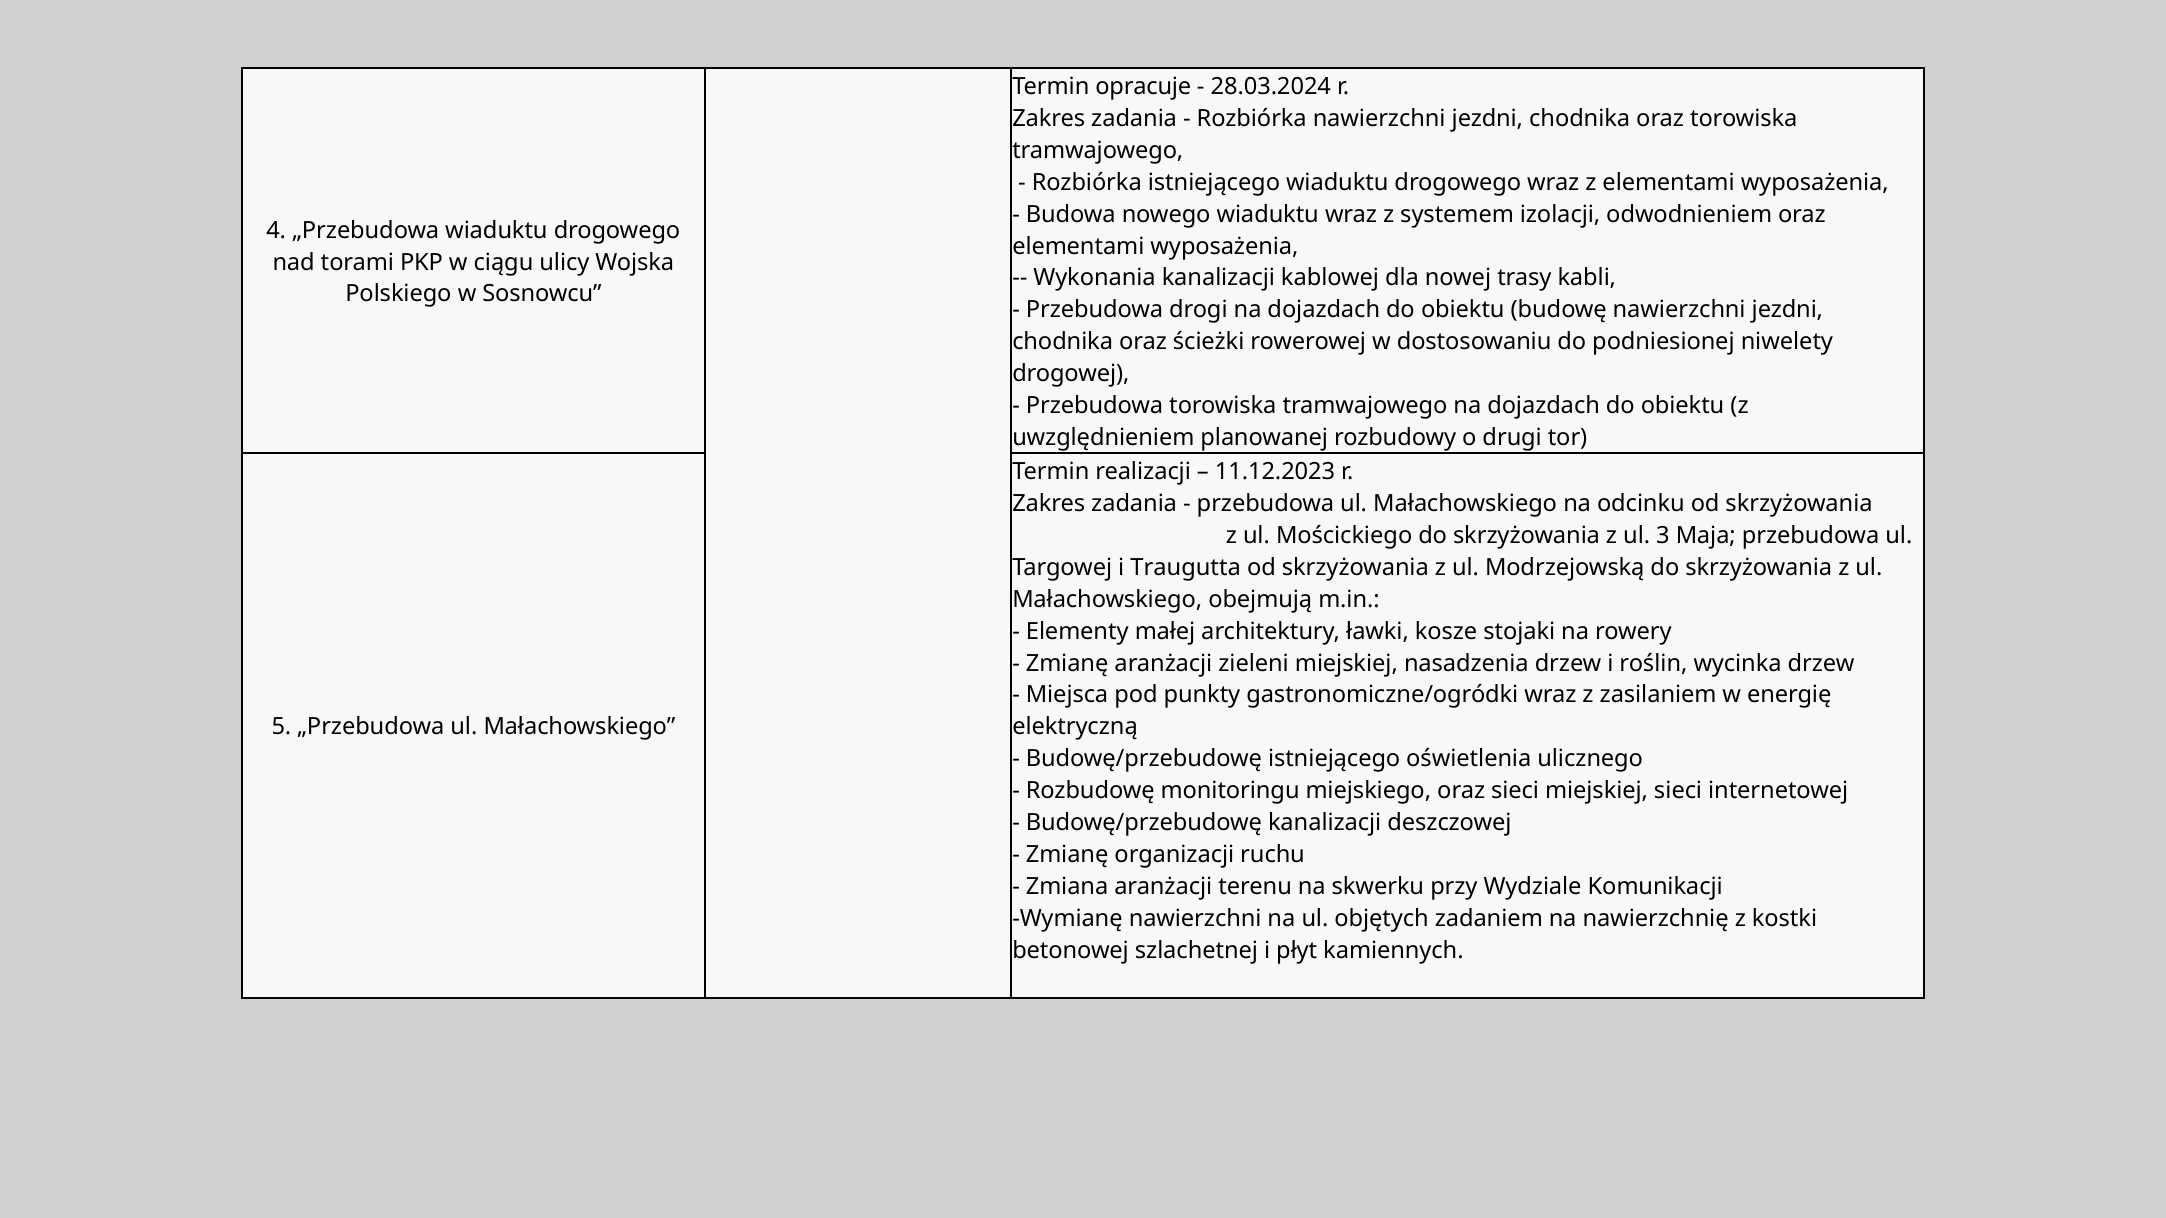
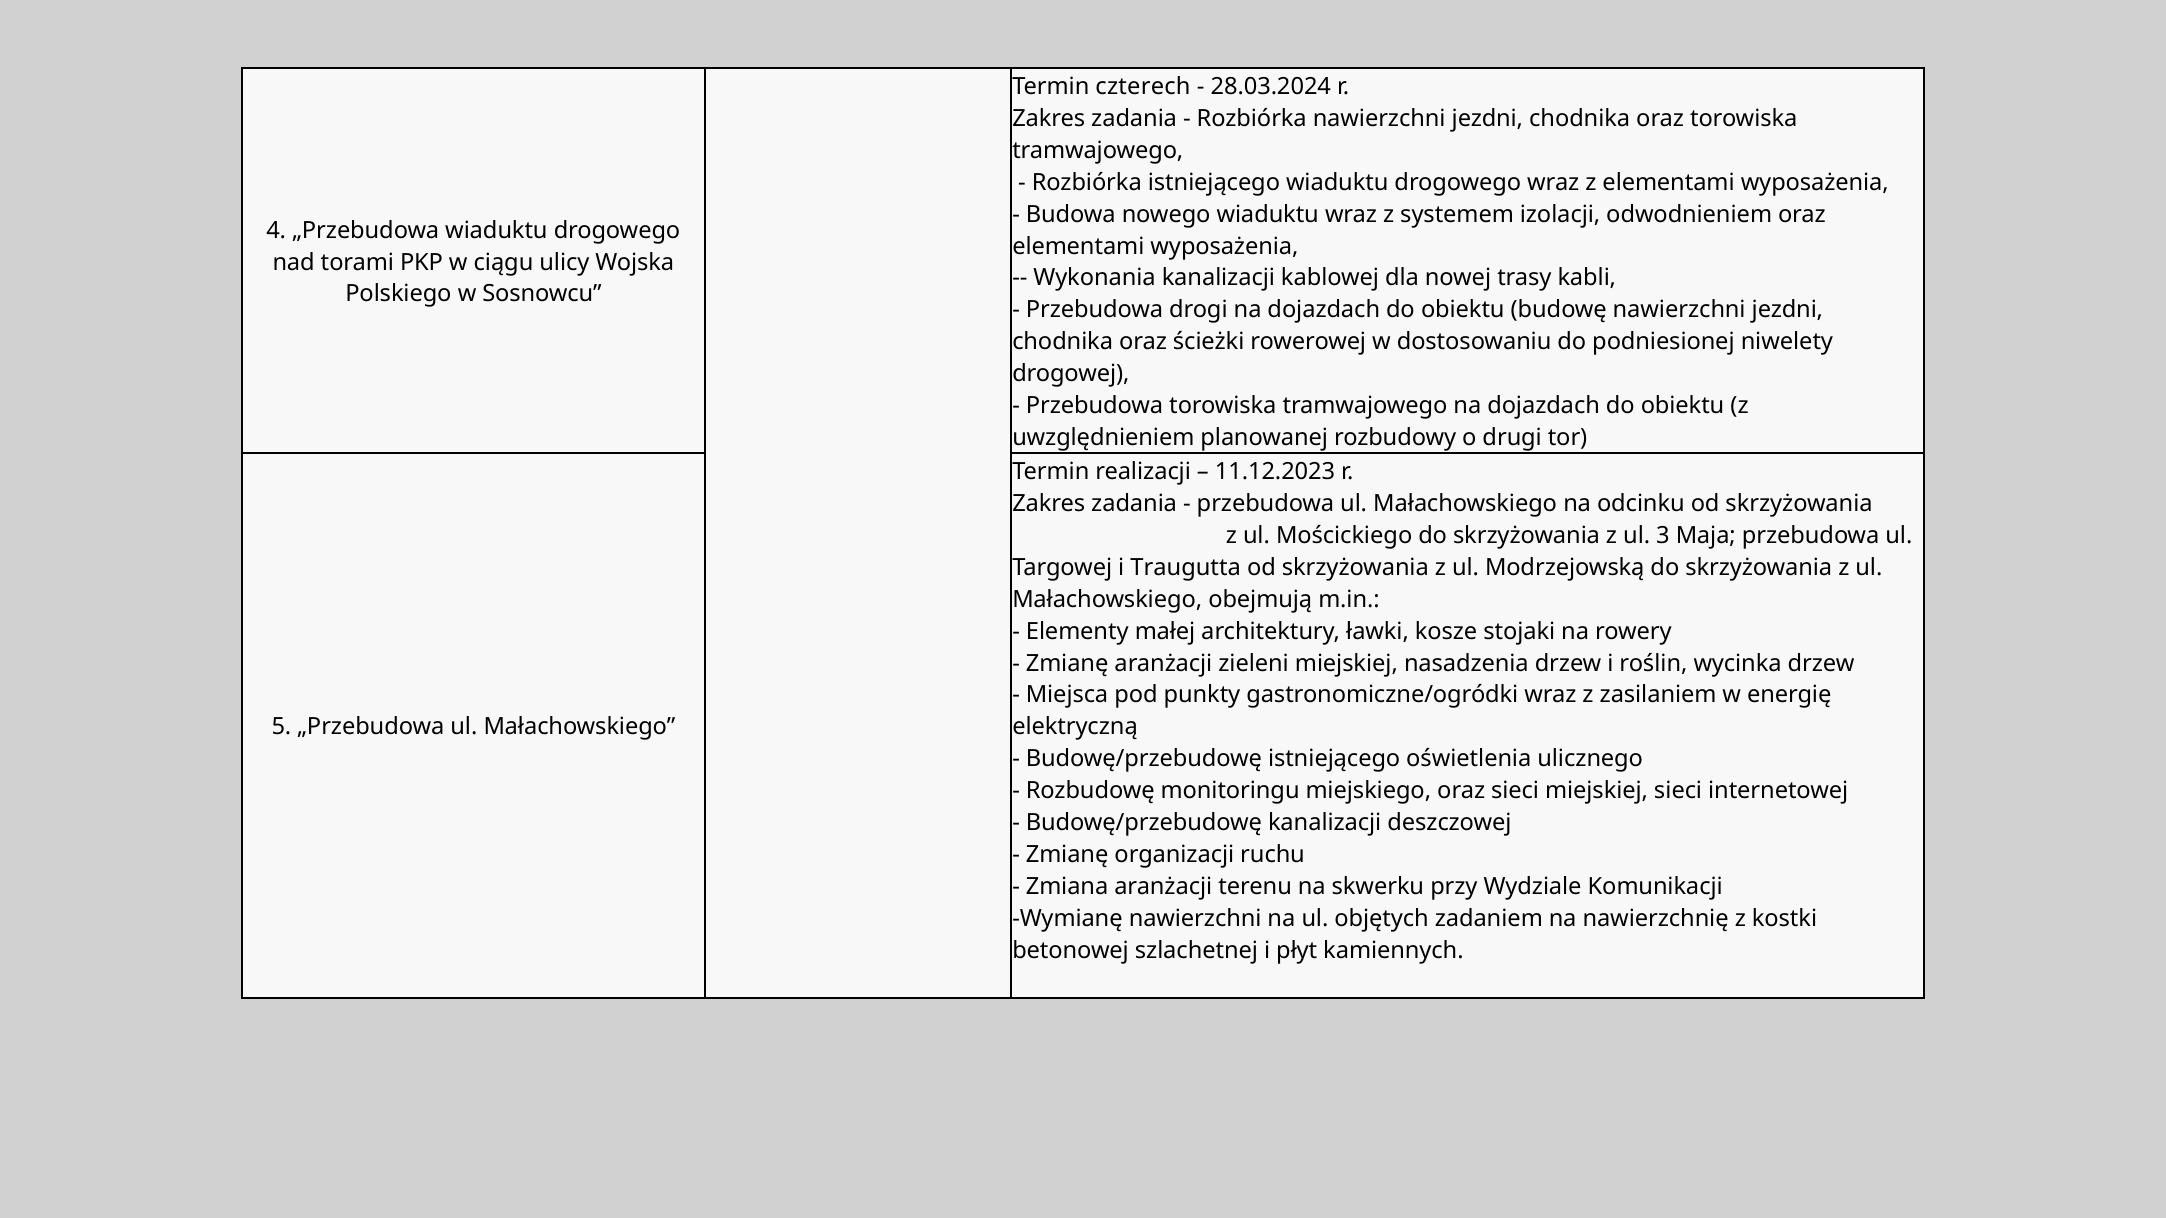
opracuje: opracuje -> czterech (1143, 86)
